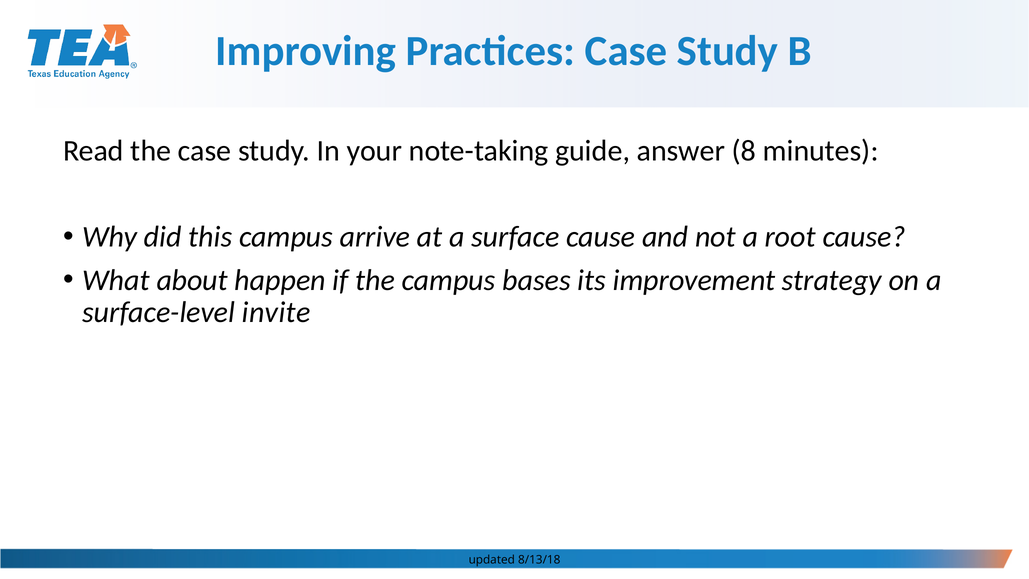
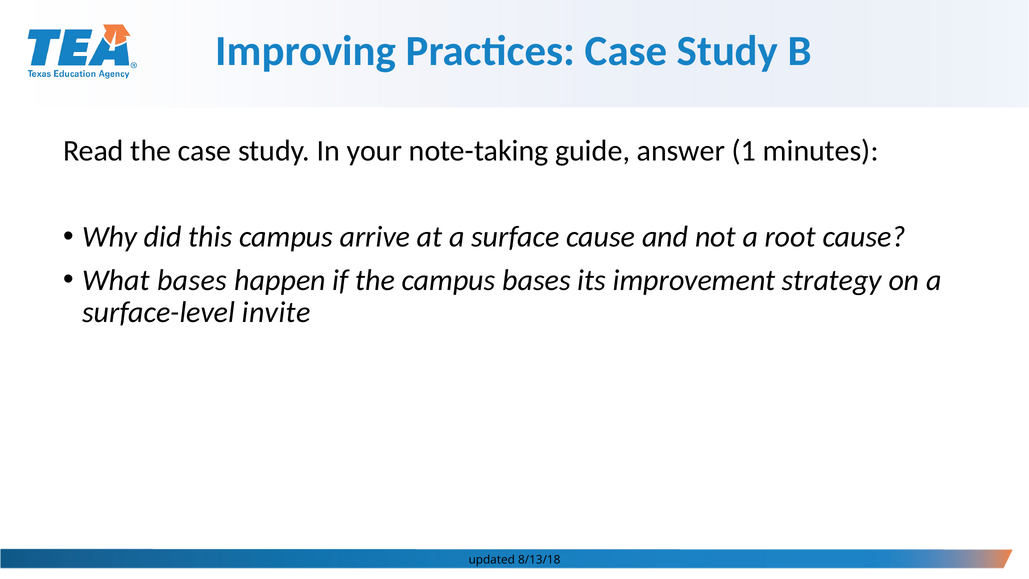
8: 8 -> 1 (744, 151)
What about: about -> bases (192, 280)
